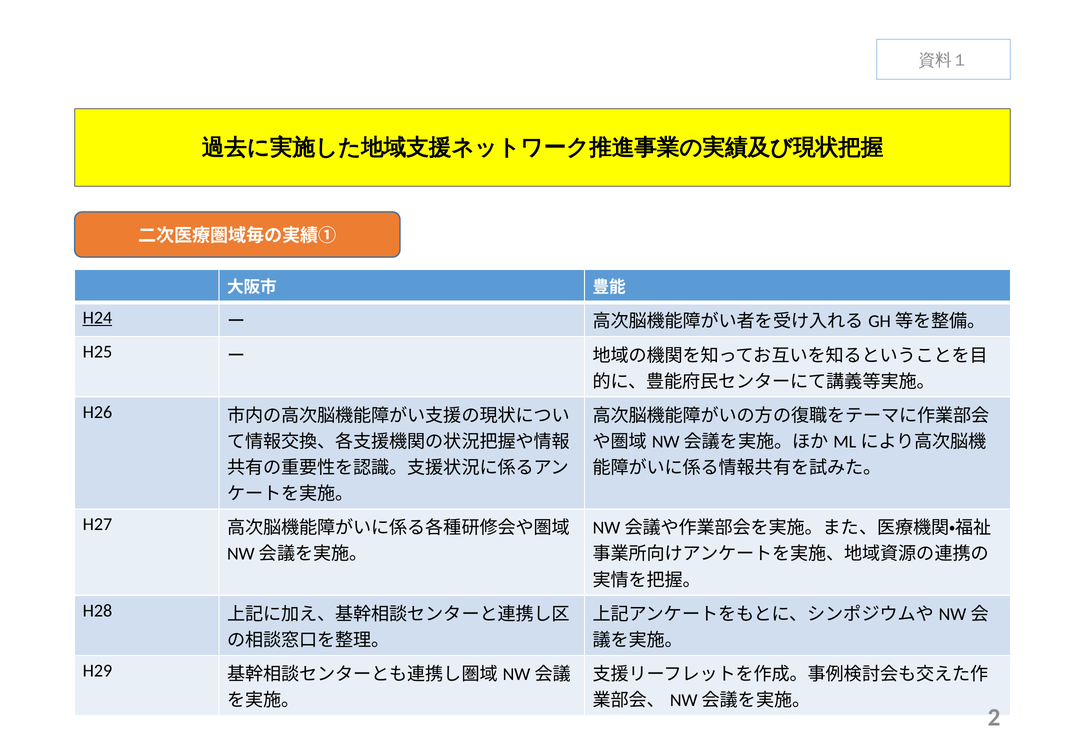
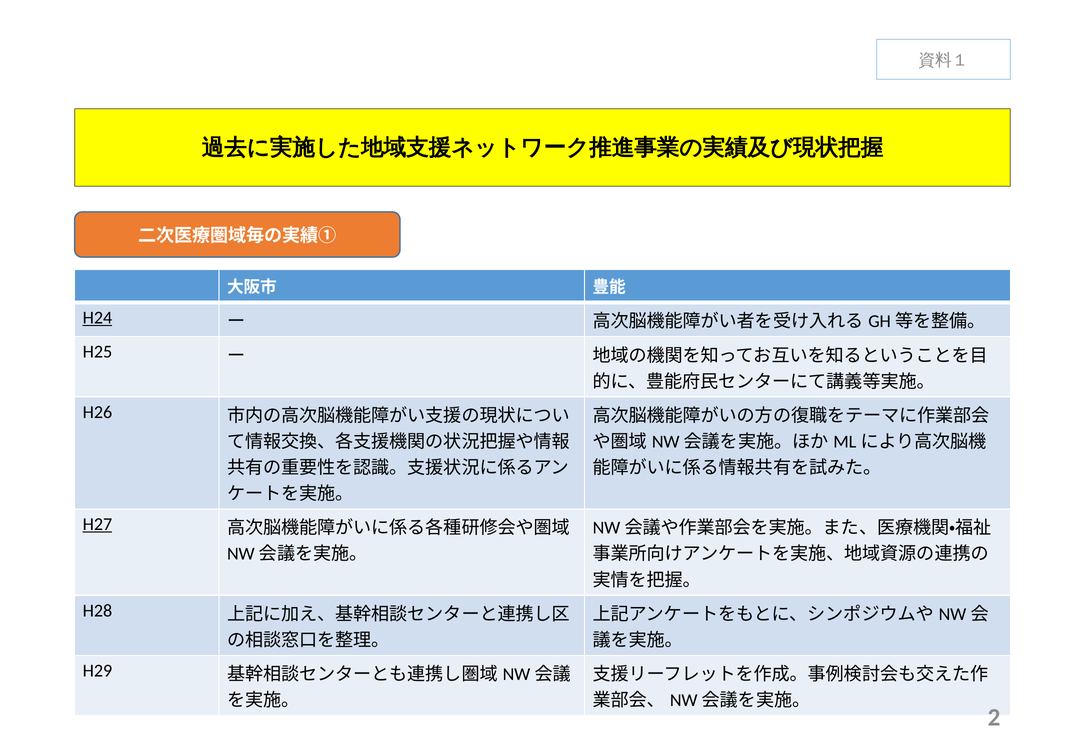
H27 underline: none -> present (97, 524)
